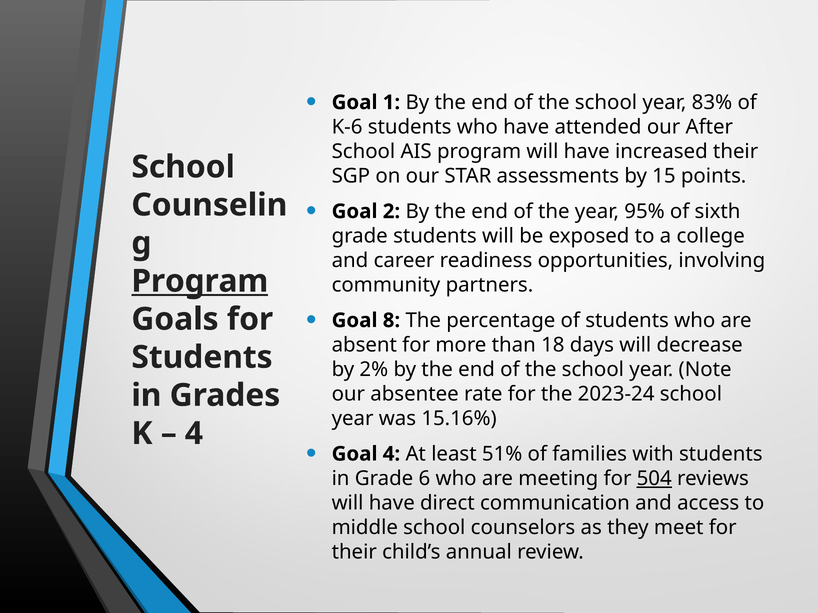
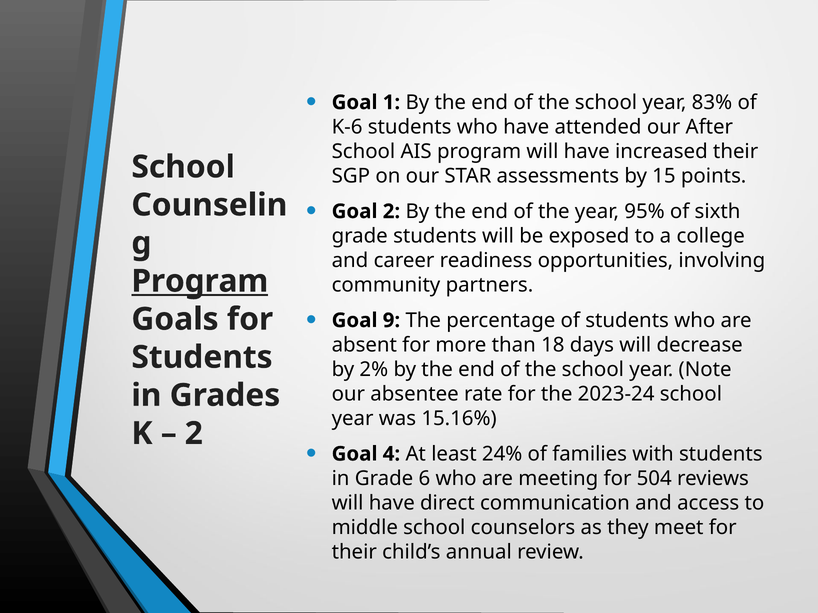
8: 8 -> 9 (391, 321)
4: 4 -> 2 (194, 434)
51%: 51% -> 24% (502, 454)
504 underline: present -> none (654, 479)
